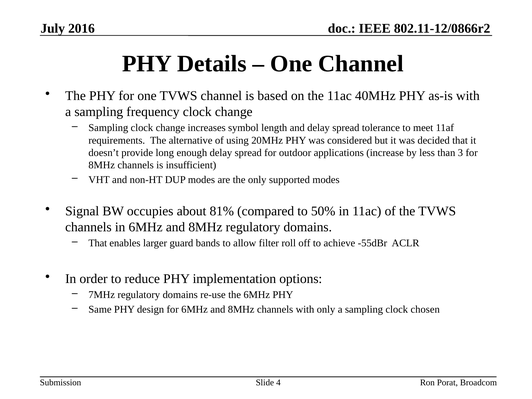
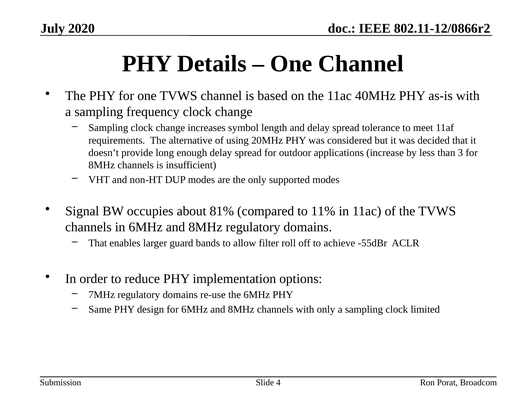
2016: 2016 -> 2020 (81, 28)
50%: 50% -> 11% (323, 211)
chosen: chosen -> limited (425, 309)
